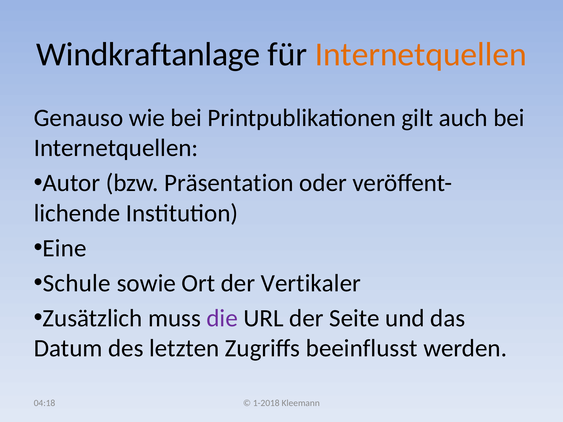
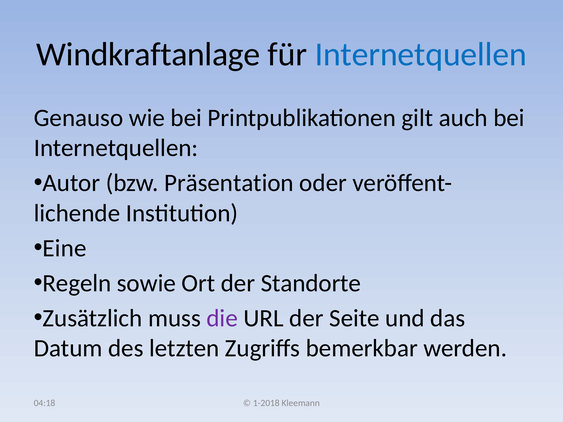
Internetquellen colour: orange -> blue (421, 54)
Schule: Schule -> Regeln (77, 283)
Vertikaler: Vertikaler -> Standorte (311, 283)
beeinflusst: beeinflusst -> bemerkbar (362, 348)
